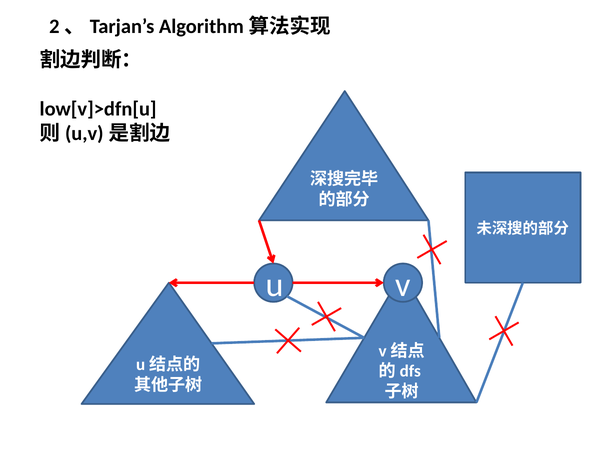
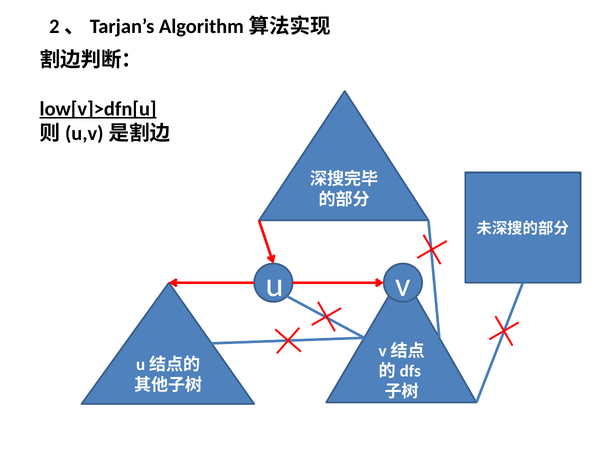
low[v]>dfn[u underline: none -> present (98, 109)
